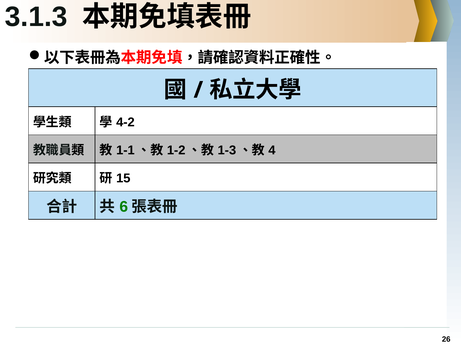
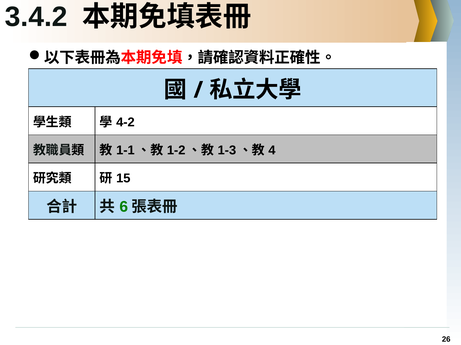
3.1.3: 3.1.3 -> 3.4.2 (36, 17)
